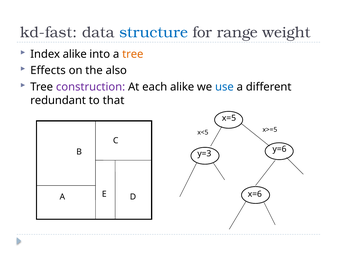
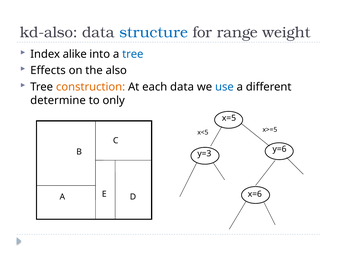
kd-fast: kd-fast -> kd-also (49, 33)
tree colour: orange -> blue (133, 54)
construction colour: purple -> orange (91, 87)
each alike: alike -> data (182, 87)
redundant: redundant -> determine (58, 100)
that: that -> only (114, 100)
